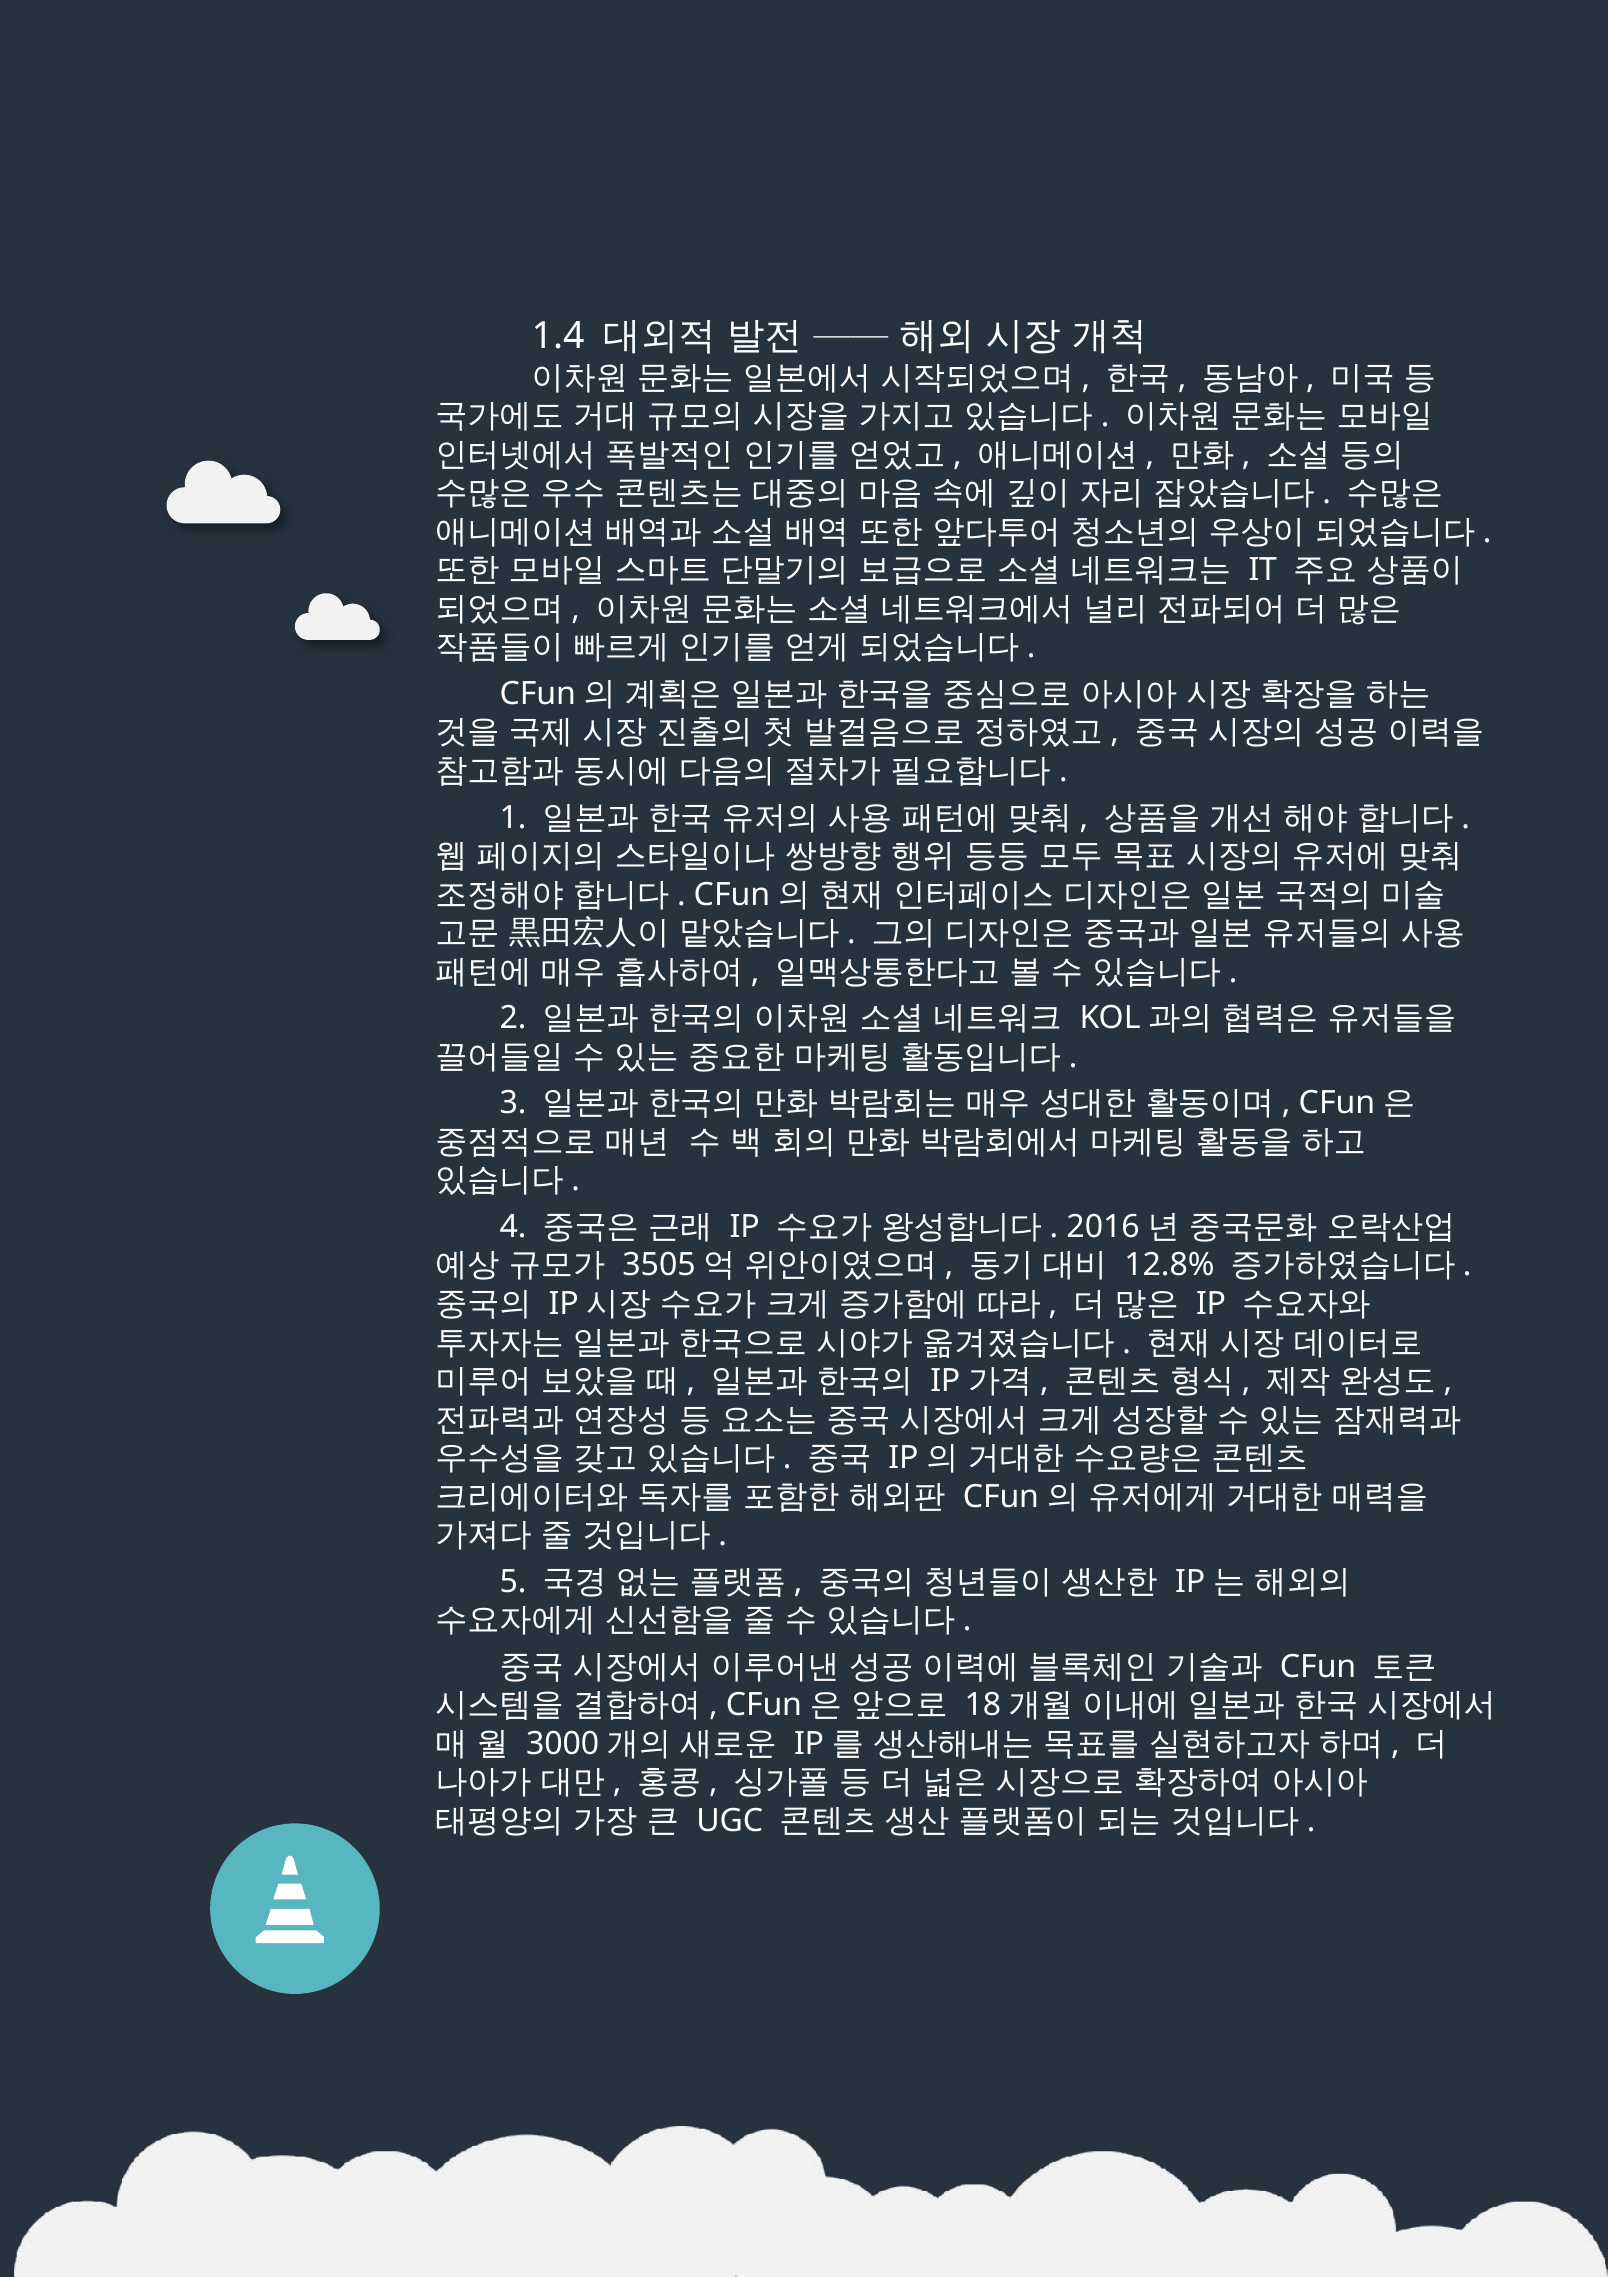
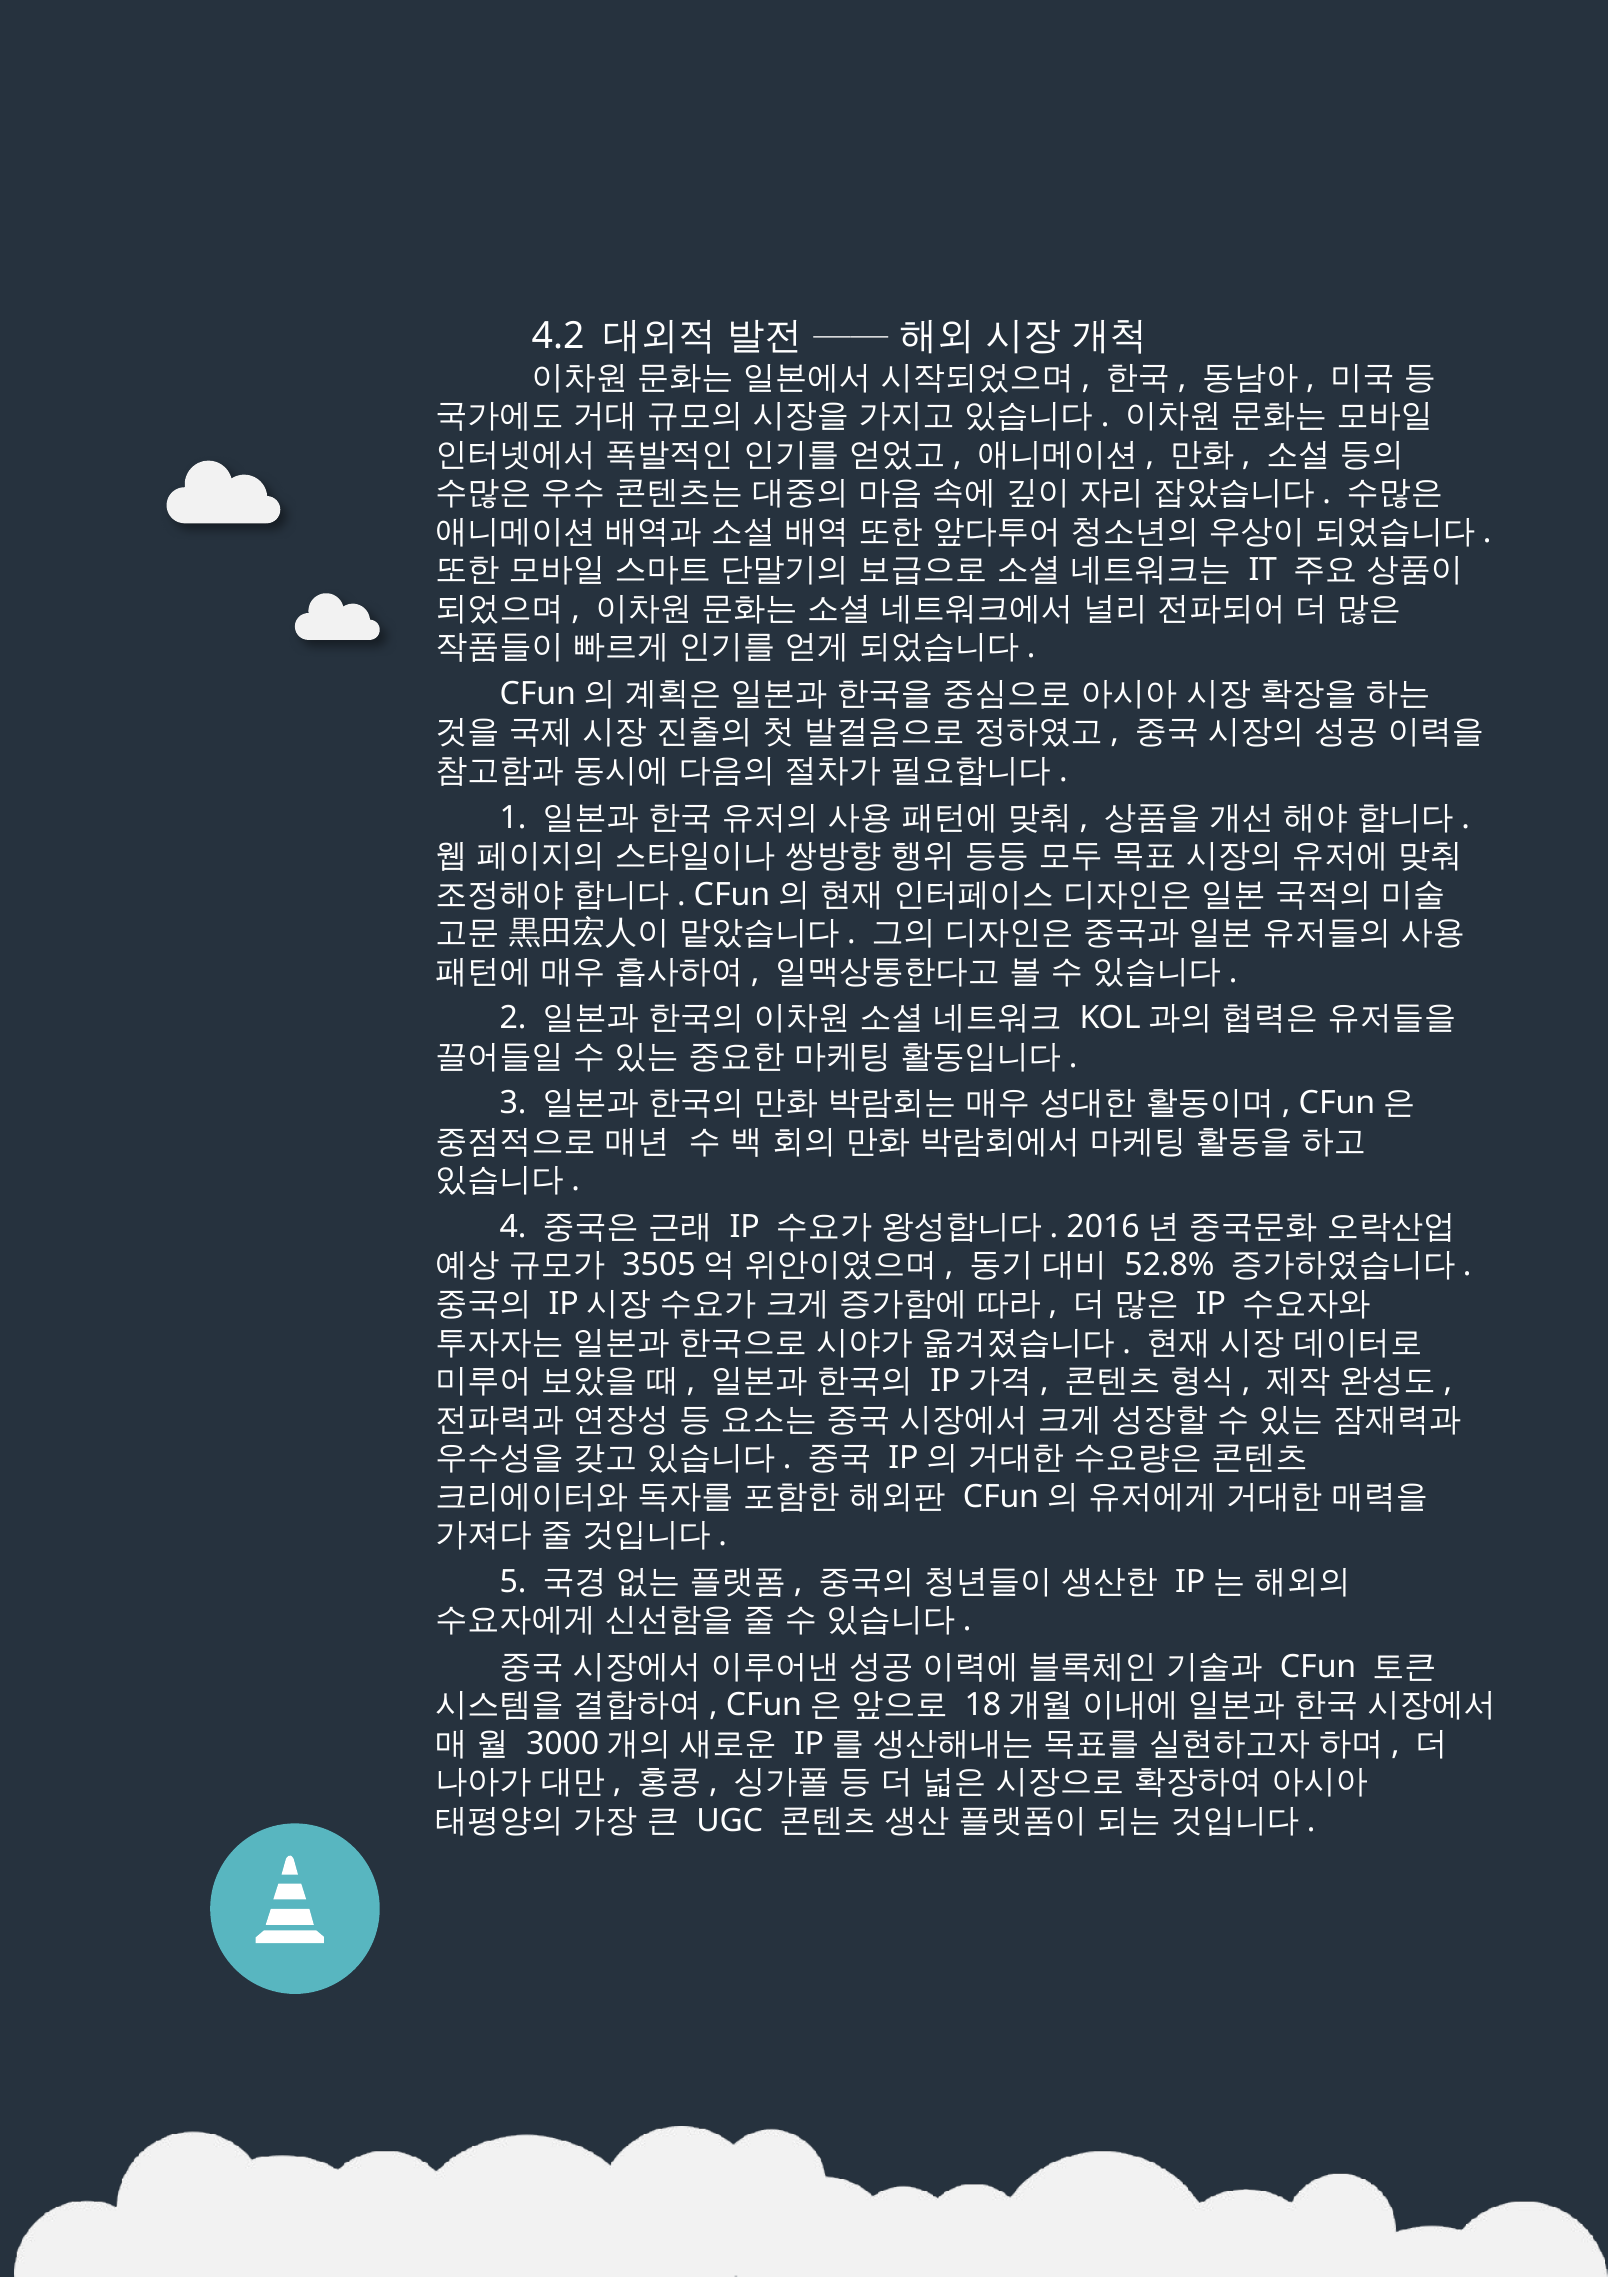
1.4: 1.4 -> 4.2 (558, 336)
12.8%: 12.8% -> 52.8% (1169, 1265)
